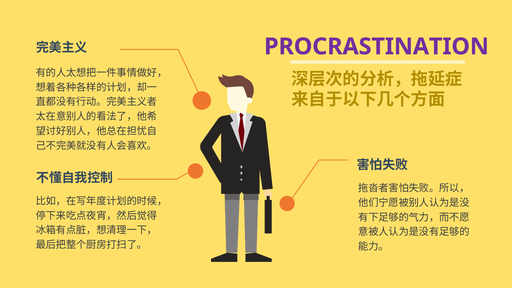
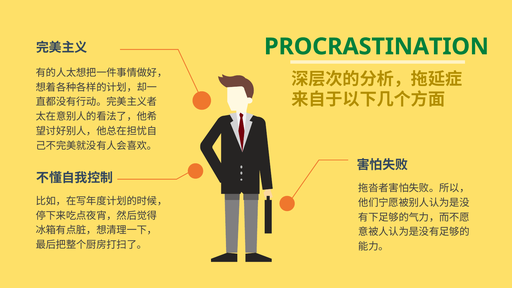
PROCRASTINATION colour: purple -> green (376, 47)
